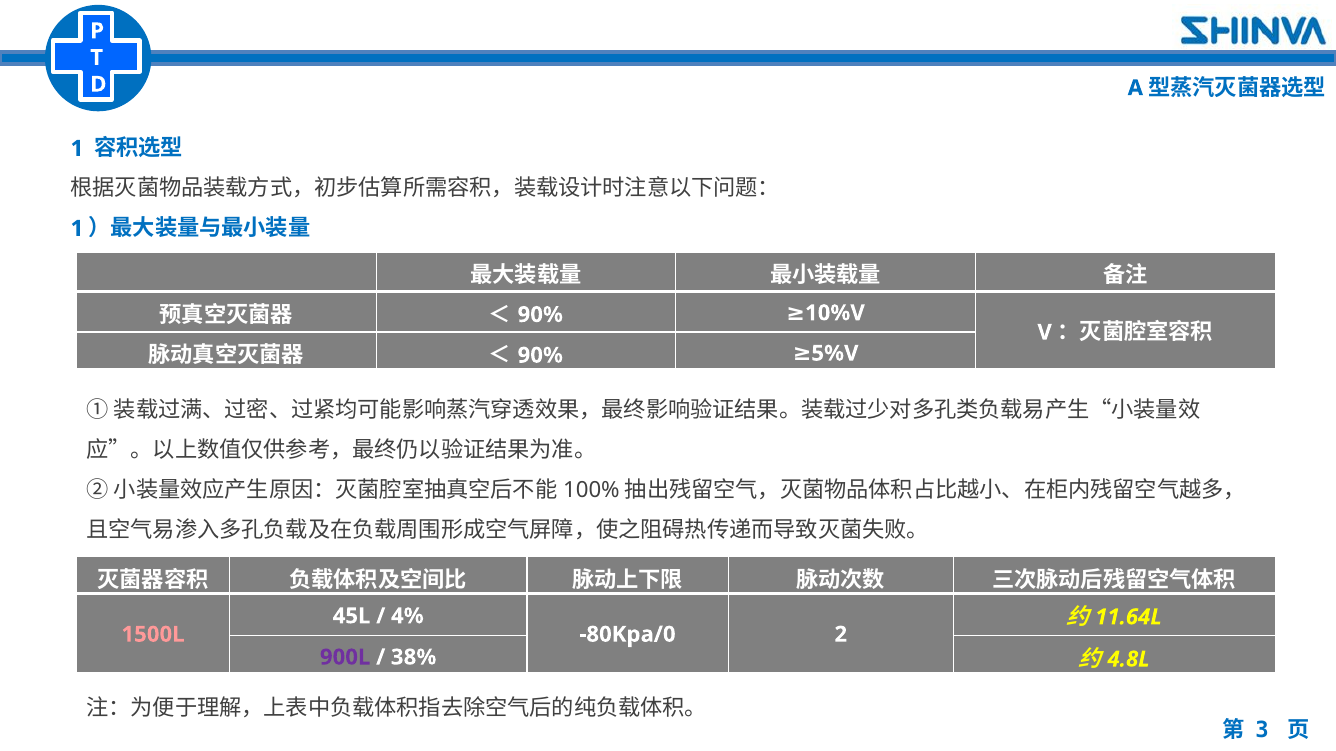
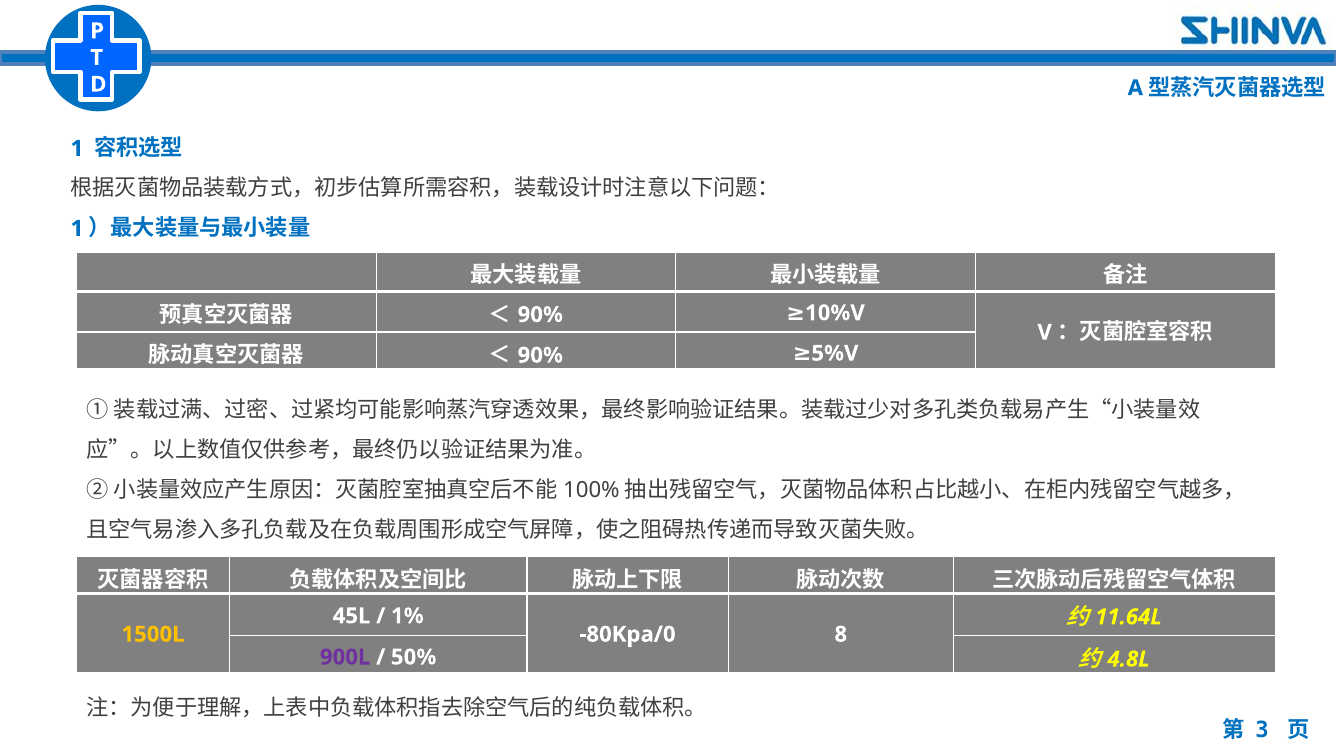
4%: 4% -> 1% (407, 616)
1500L colour: pink -> yellow (153, 634)
2: 2 -> 8 (841, 634)
38%: 38% -> 50% (414, 657)
